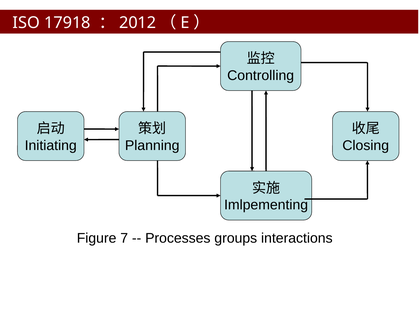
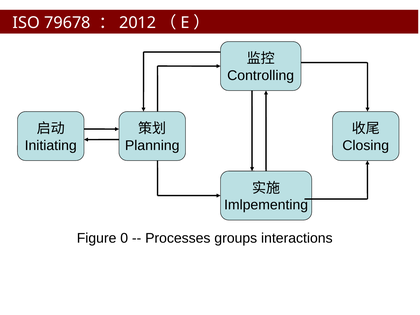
17918: 17918 -> 79678 (67, 23)
7: 7 -> 0 (124, 238)
